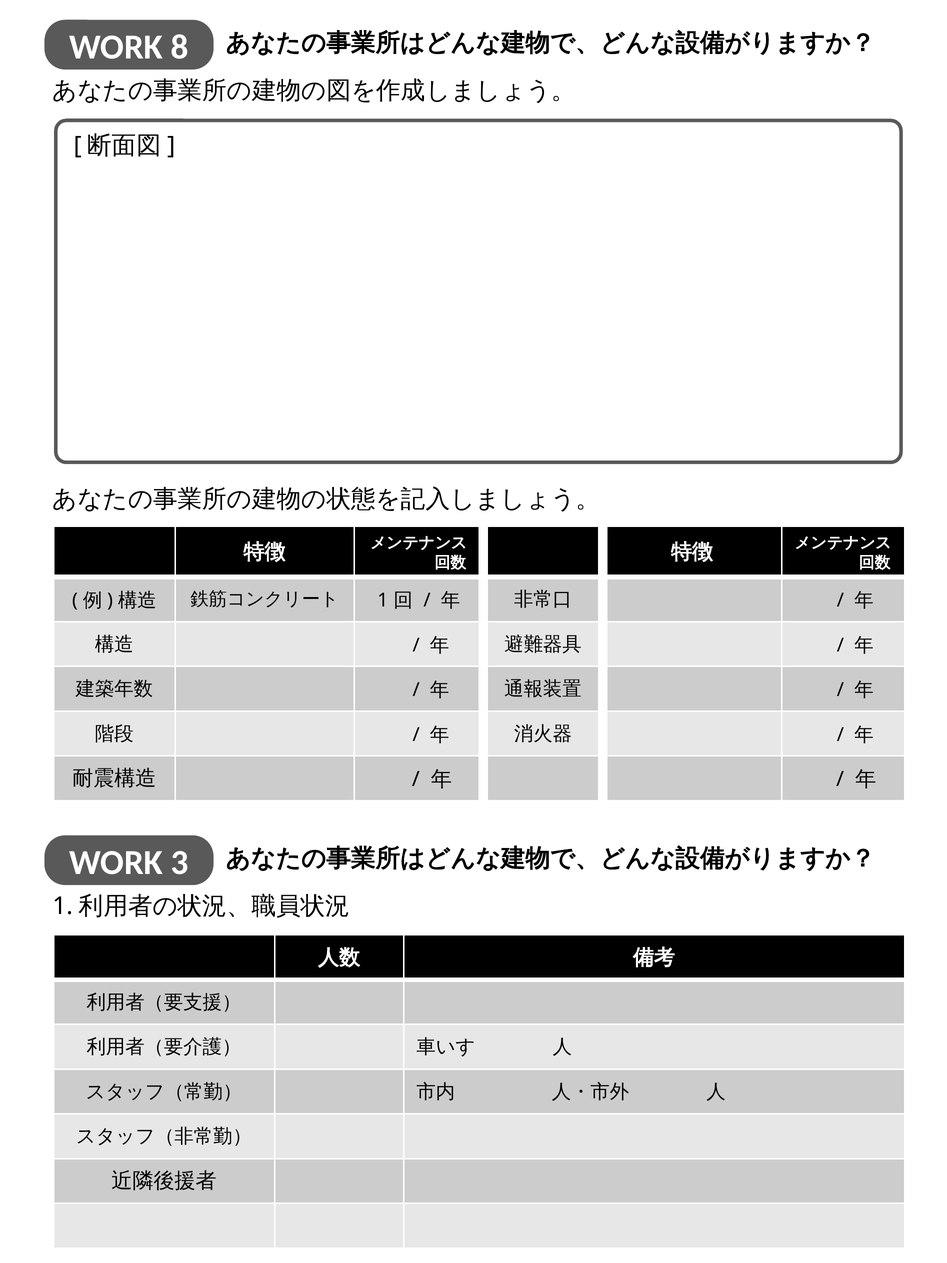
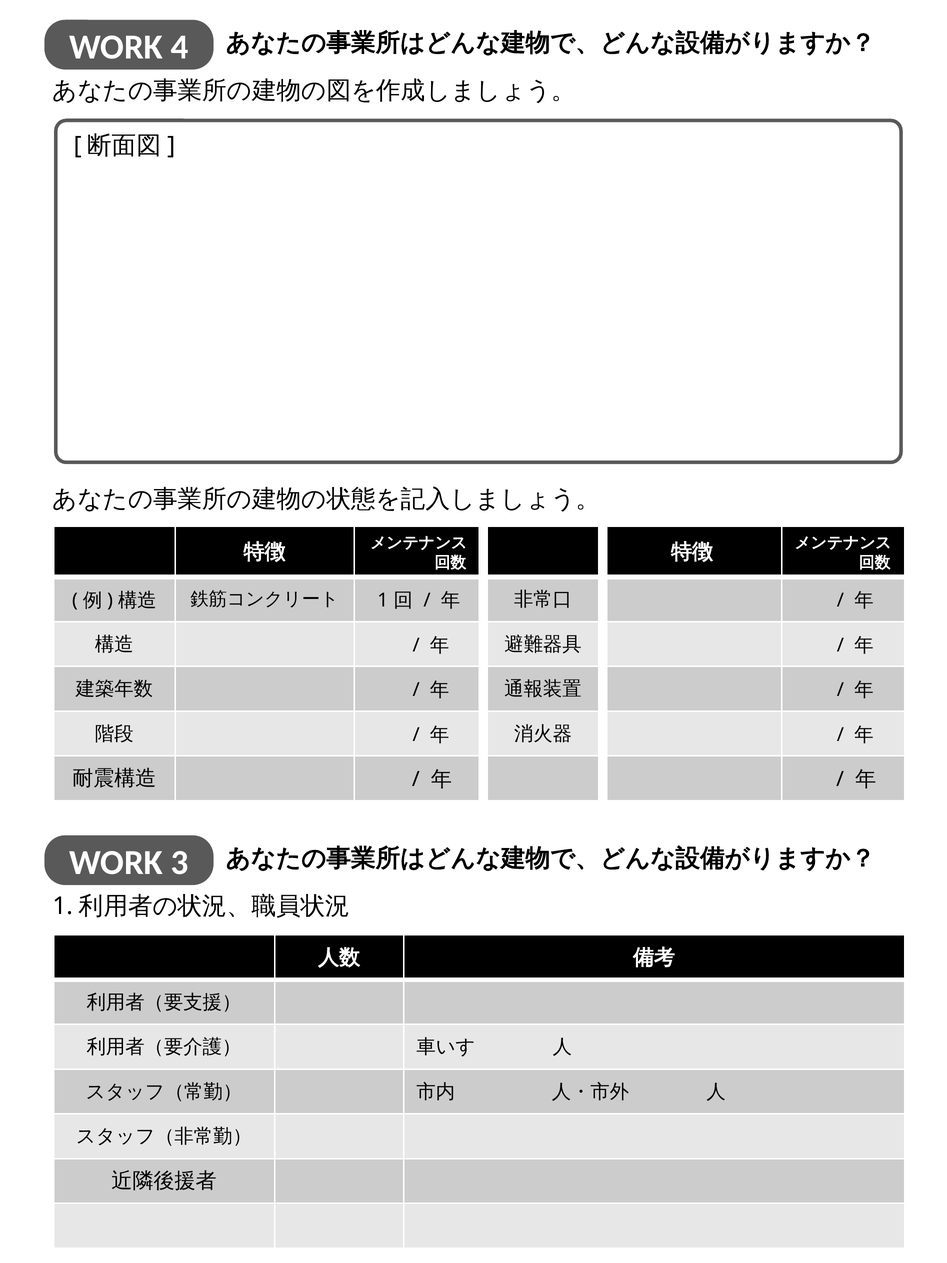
8: 8 -> 4 (180, 47)
